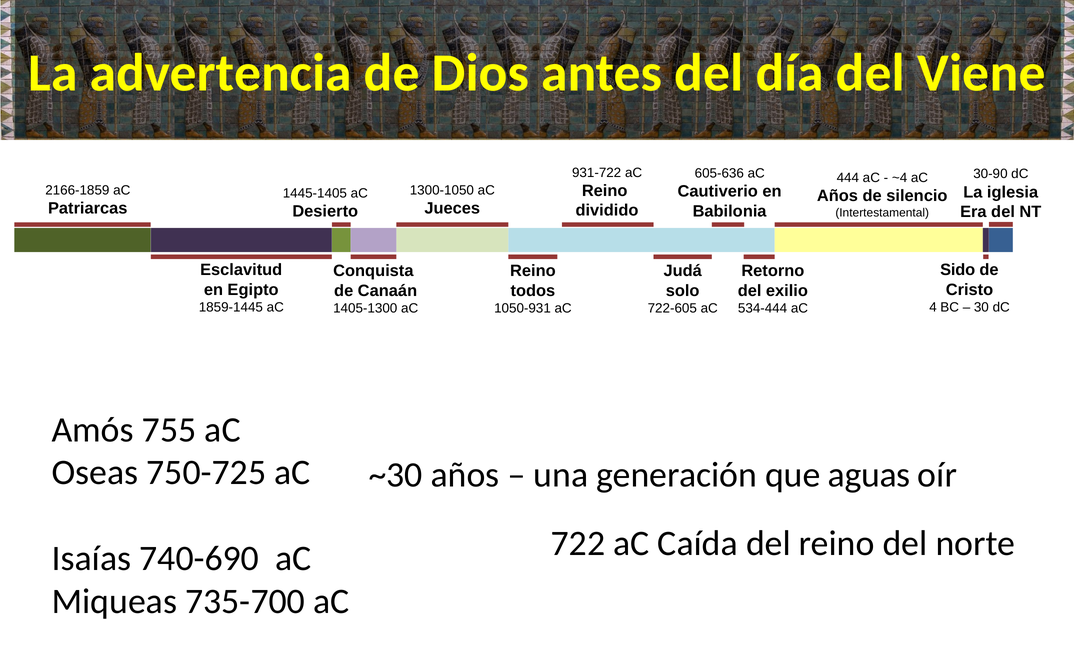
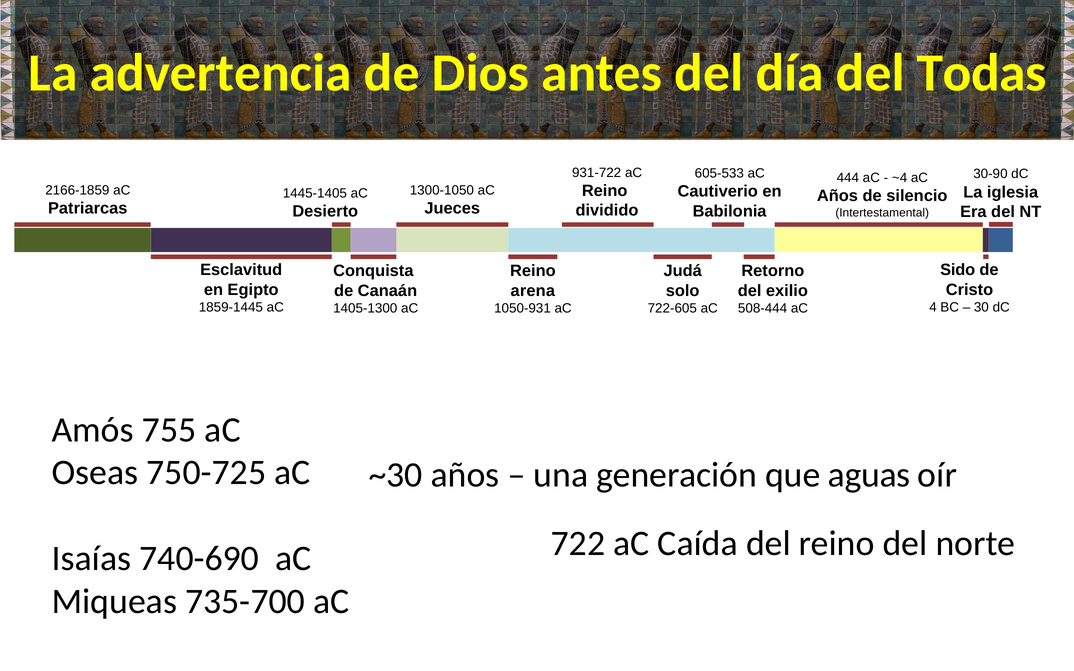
Viene: Viene -> Todas (982, 73)
605-636: 605-636 -> 605-533 (719, 173)
todos: todos -> arena (533, 291)
534-444: 534-444 -> 508-444 (763, 309)
